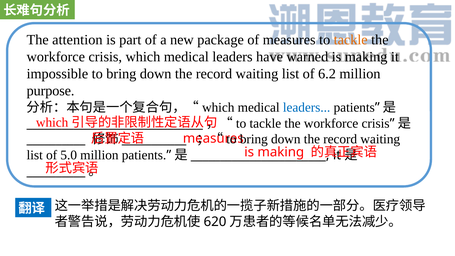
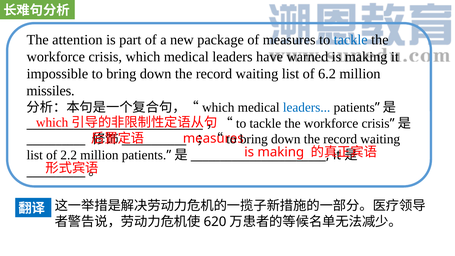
tackle colour: orange -> blue (351, 40)
purpose: purpose -> missiles (51, 91)
5.0: 5.0 -> 2.2 (69, 155)
